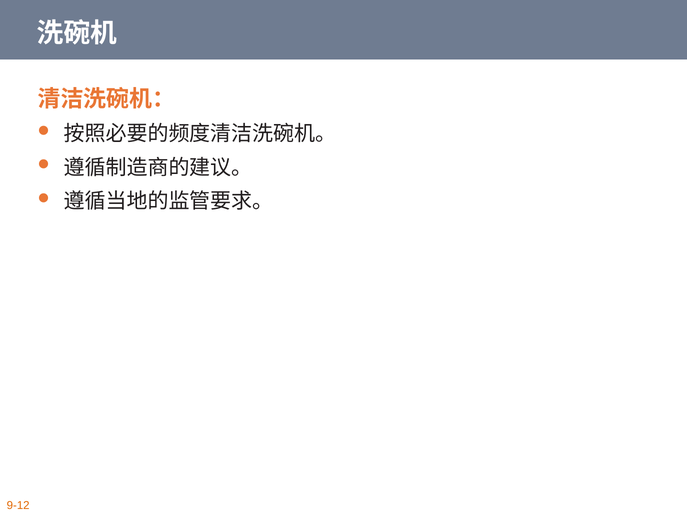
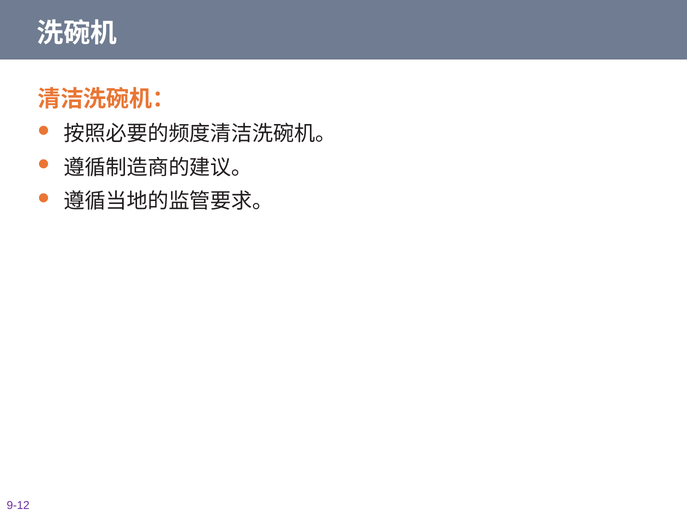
9-12 colour: orange -> purple (18, 506)
